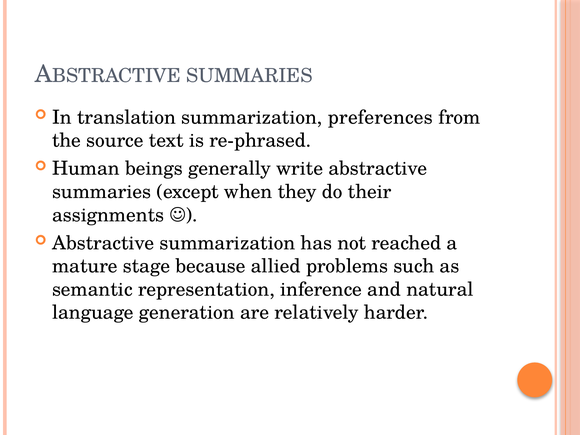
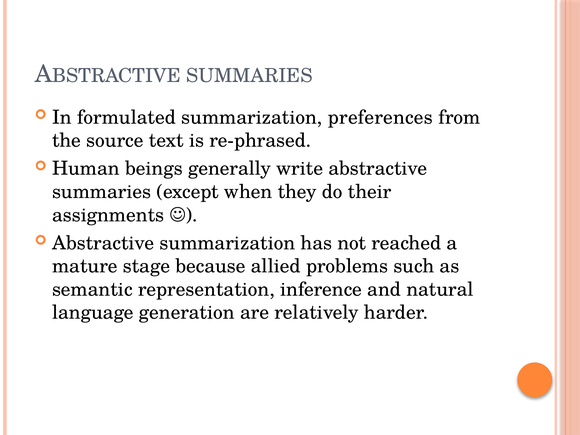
translation: translation -> formulated (127, 117)
